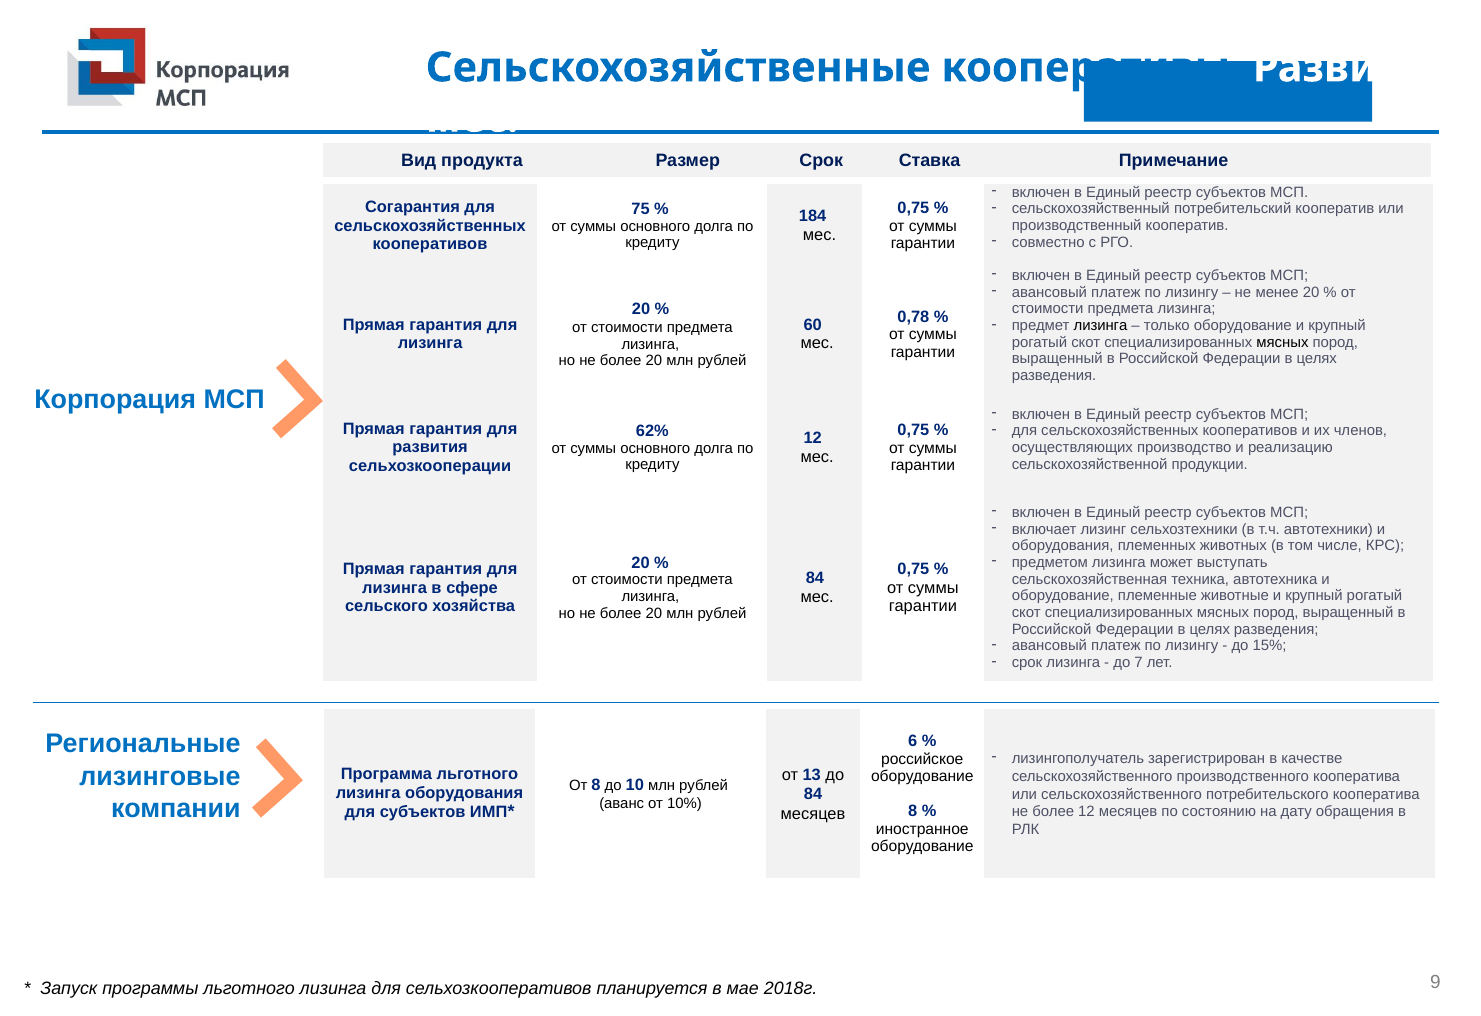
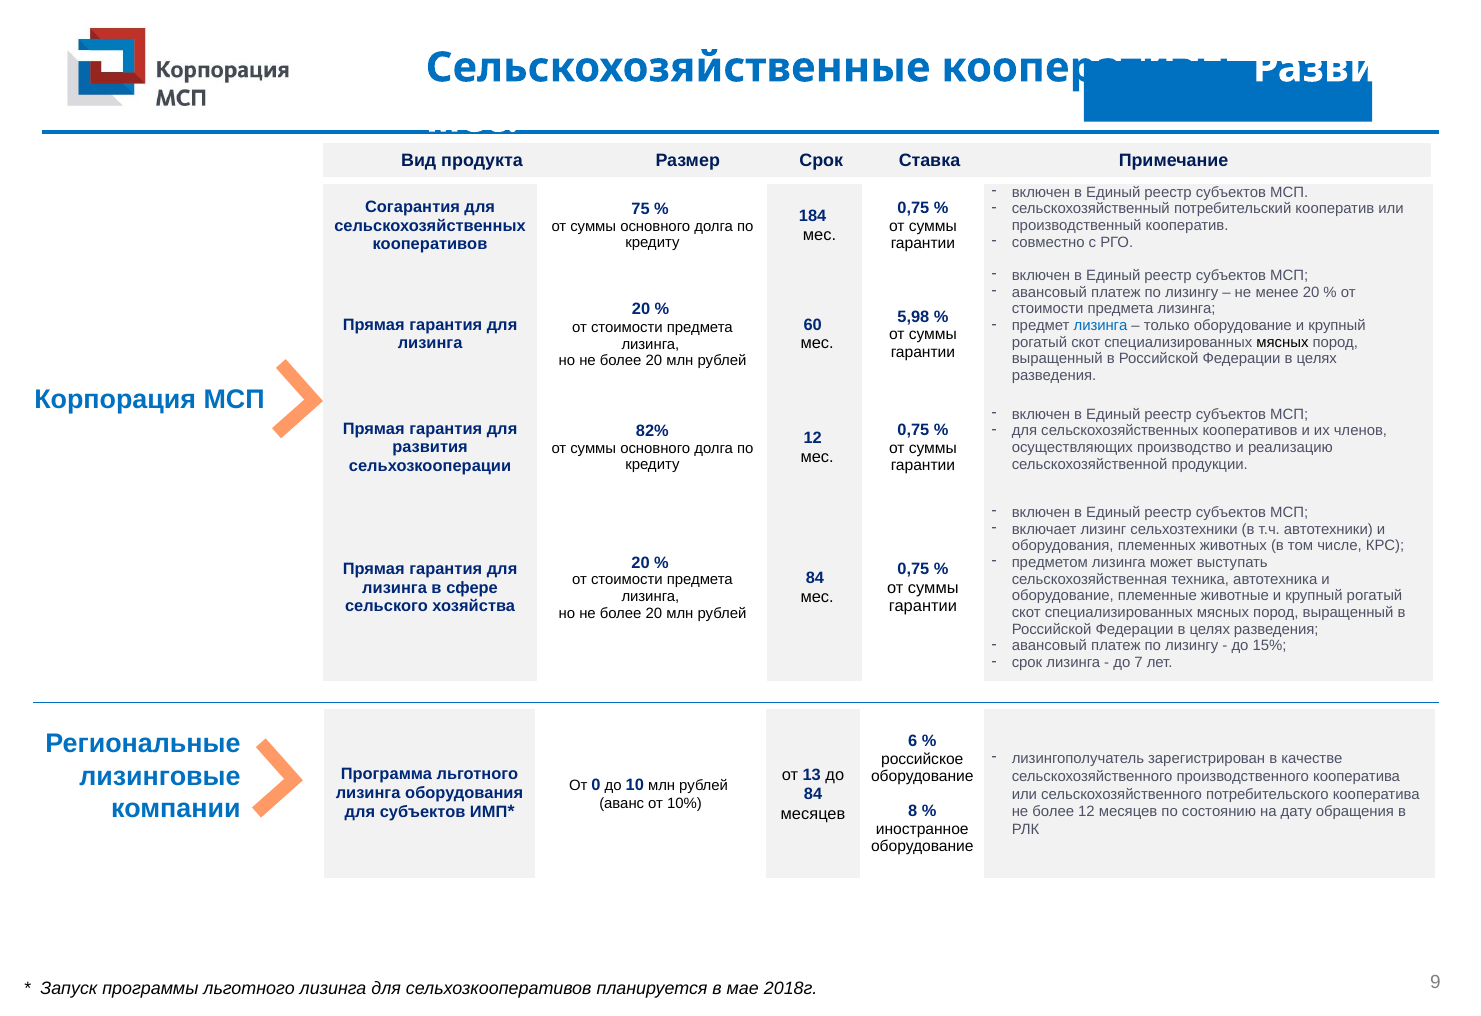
0,78: 0,78 -> 5,98 (913, 317)
лизинга colour: black -> blue (1101, 326)
62%: 62% -> 82% (652, 431)
От 8: 8 -> 0 (596, 785)
